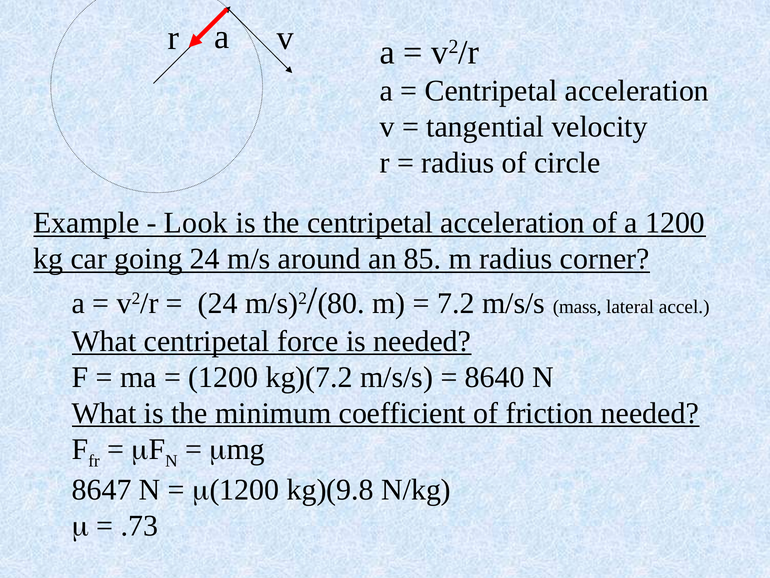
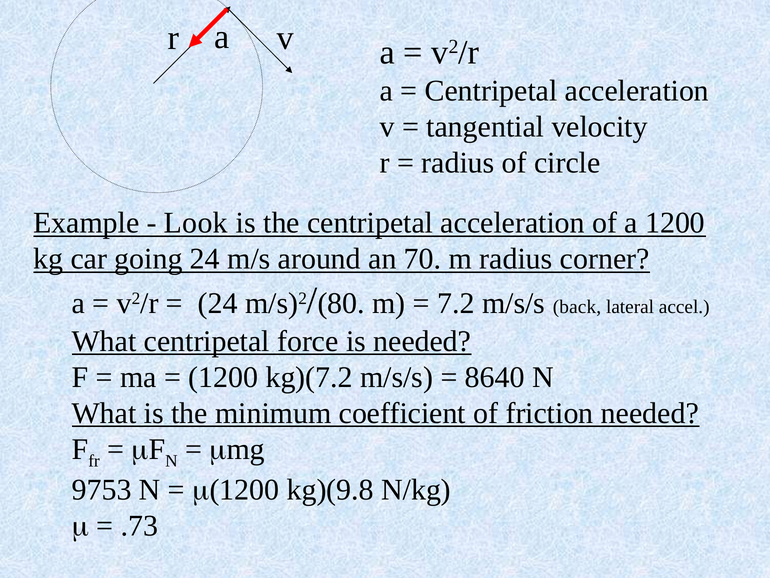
85: 85 -> 70 (423, 259)
mass: mass -> back (577, 307)
8647: 8647 -> 9753 (102, 490)
